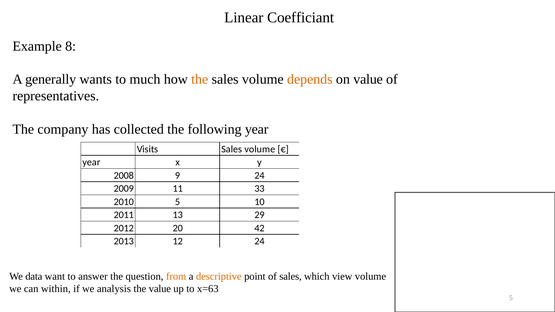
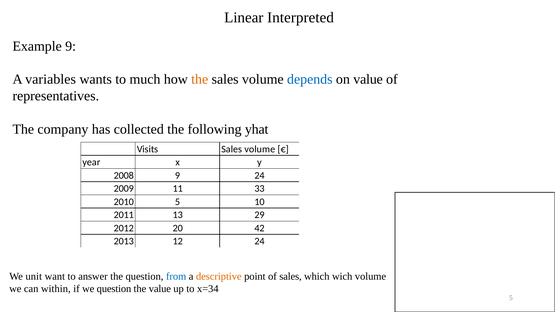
Coefficiant: Coefficiant -> Interpreted (301, 17)
Example 8: 8 -> 9 (71, 46)
generally: generally -> variables (51, 79)
depends colour: orange -> blue (310, 79)
following year: year -> yhat (257, 129)
data: data -> unit (34, 277)
from colour: orange -> blue (176, 277)
view: view -> wich (342, 277)
we analysis: analysis -> question (114, 289)
x=63: x=63 -> x=34 (208, 289)
